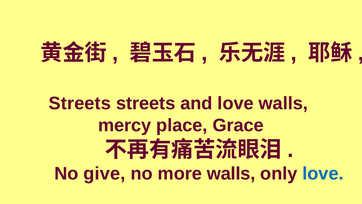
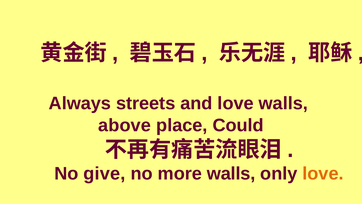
Streets: Streets -> Always (80, 103)
mercy: mercy -> above (125, 125)
Grace: Grace -> Could (238, 125)
love colour: blue -> orange (323, 173)
